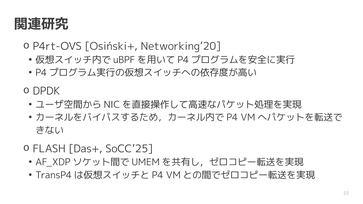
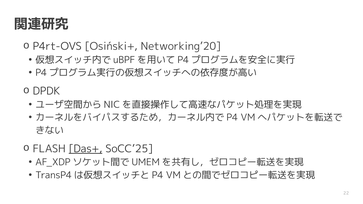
Das+ underline: none -> present (86, 149)
